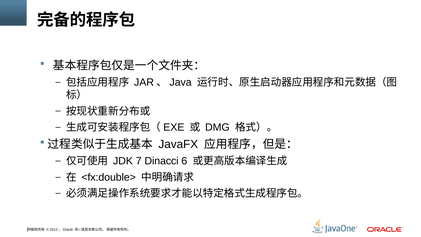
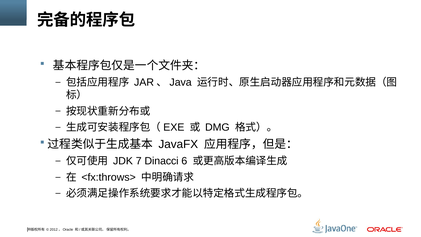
<fx:double>: <fx:double> -> <fx:throws> (109, 177)
